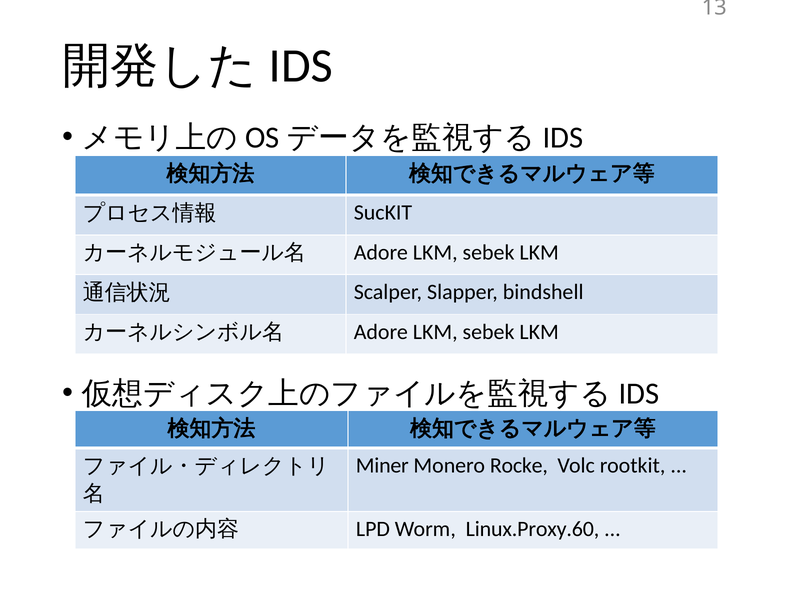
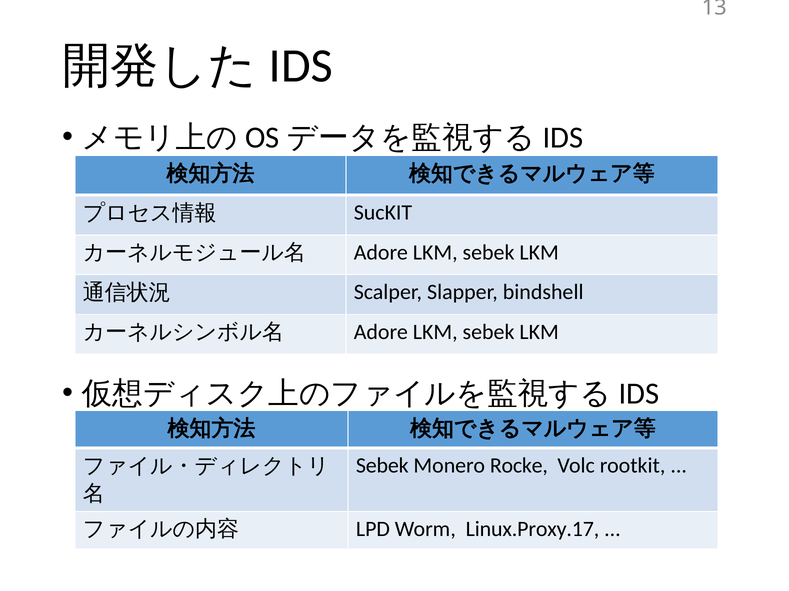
Miner: Miner -> Sebek (382, 466)
Linux.Proxy.60: Linux.Proxy.60 -> Linux.Proxy.17 (532, 530)
